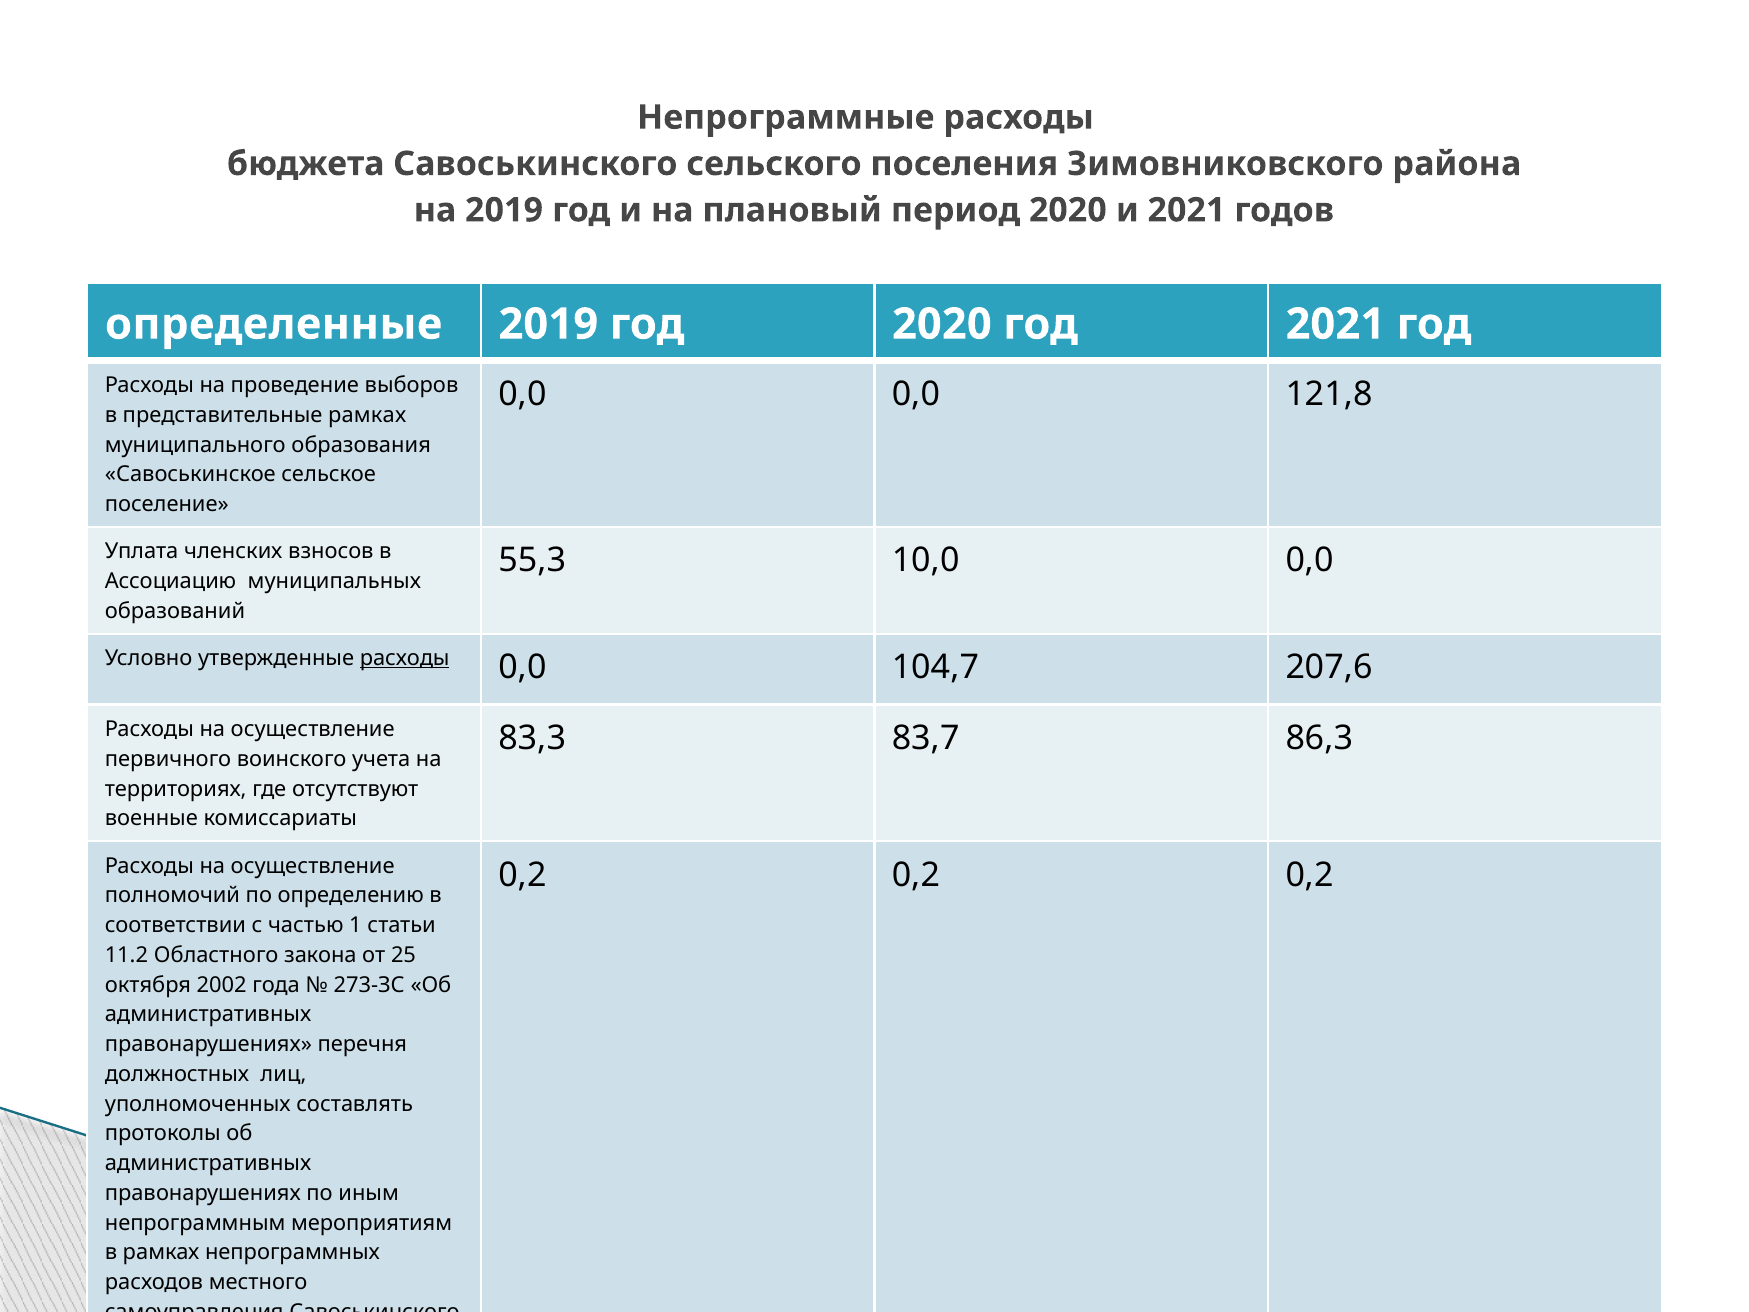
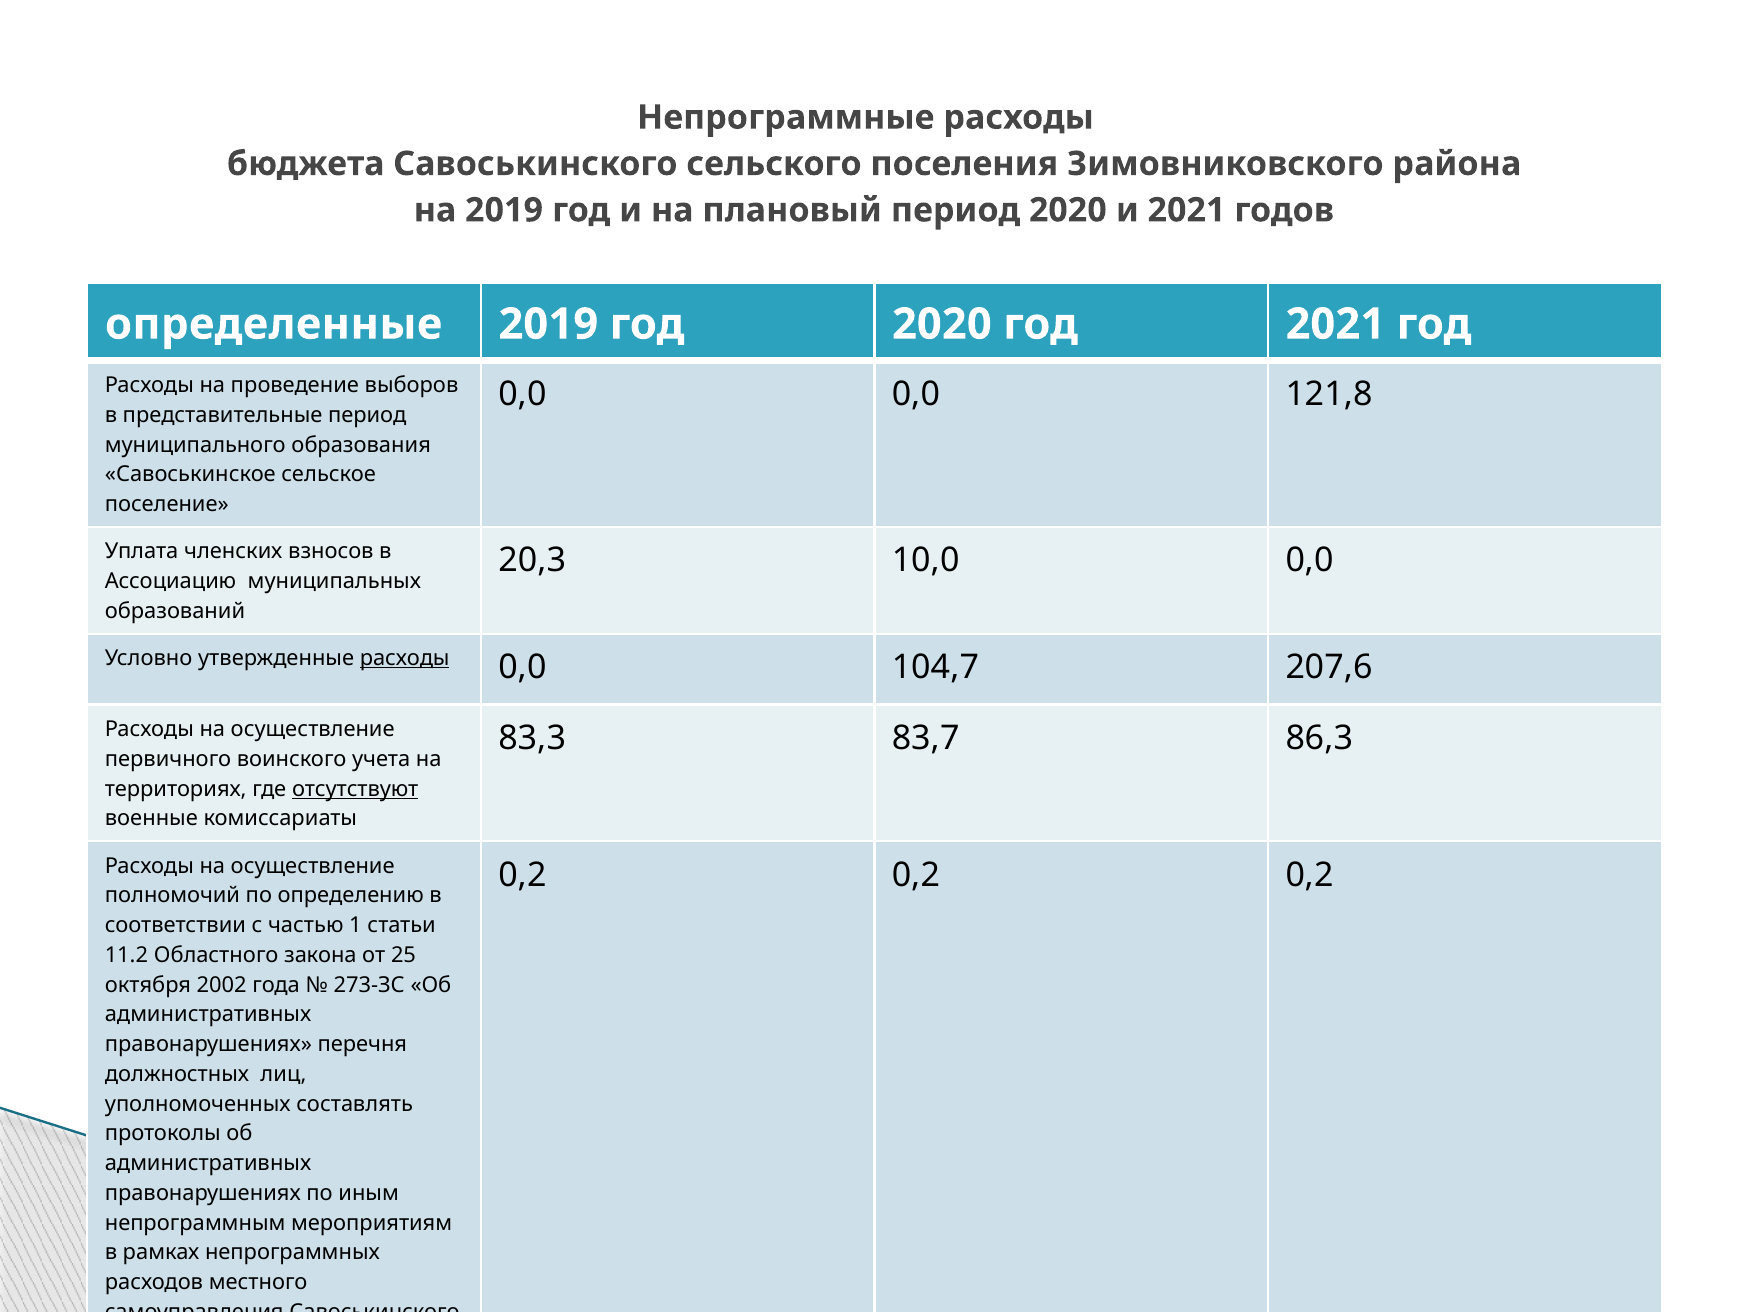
представительные рамках: рамках -> период (367, 415)
55,3: 55,3 -> 20,3 (532, 561)
отсутствуют underline: none -> present (355, 789)
